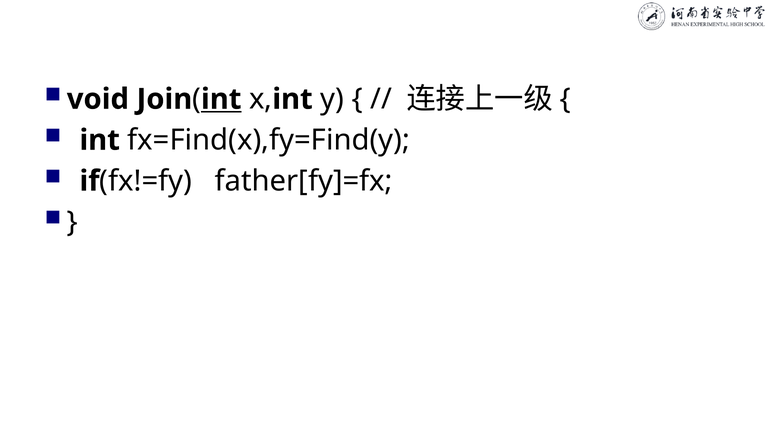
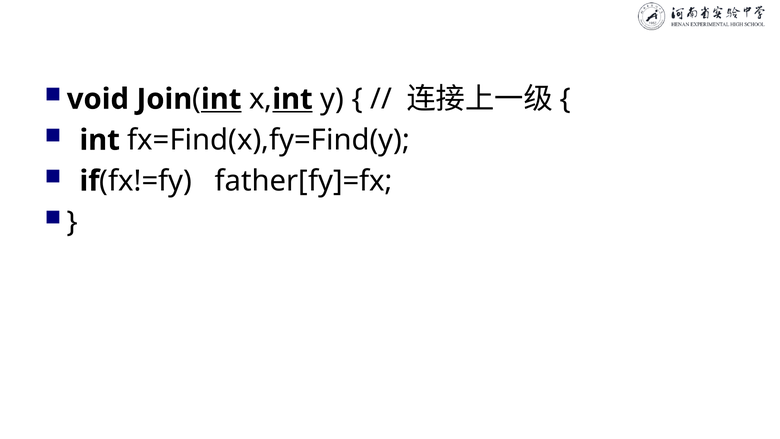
int underline: none -> present (293, 99)
